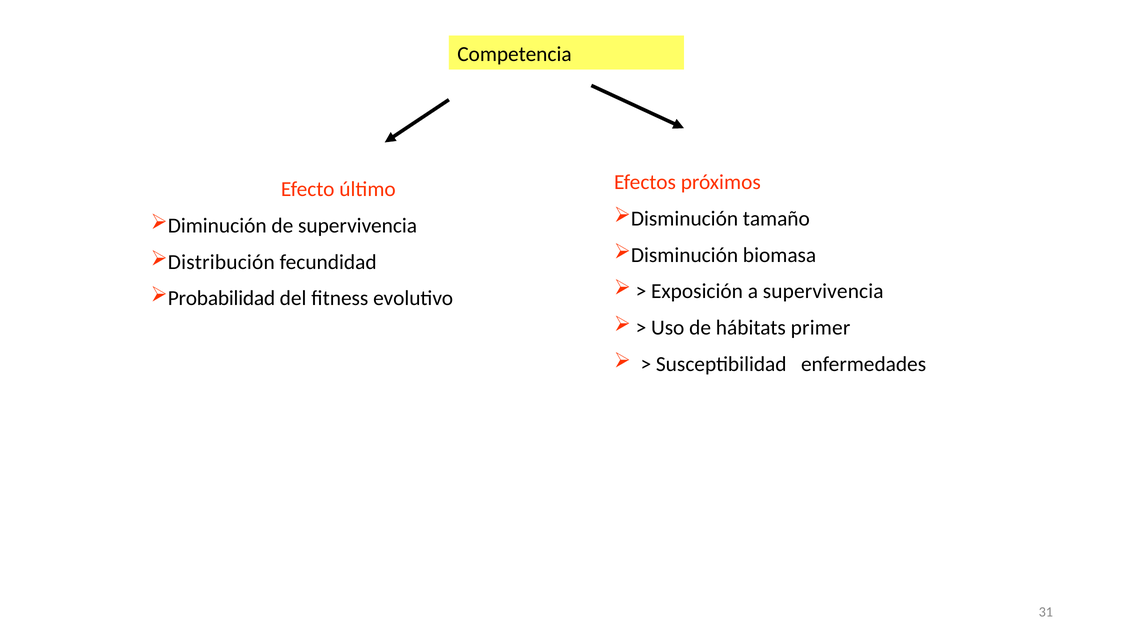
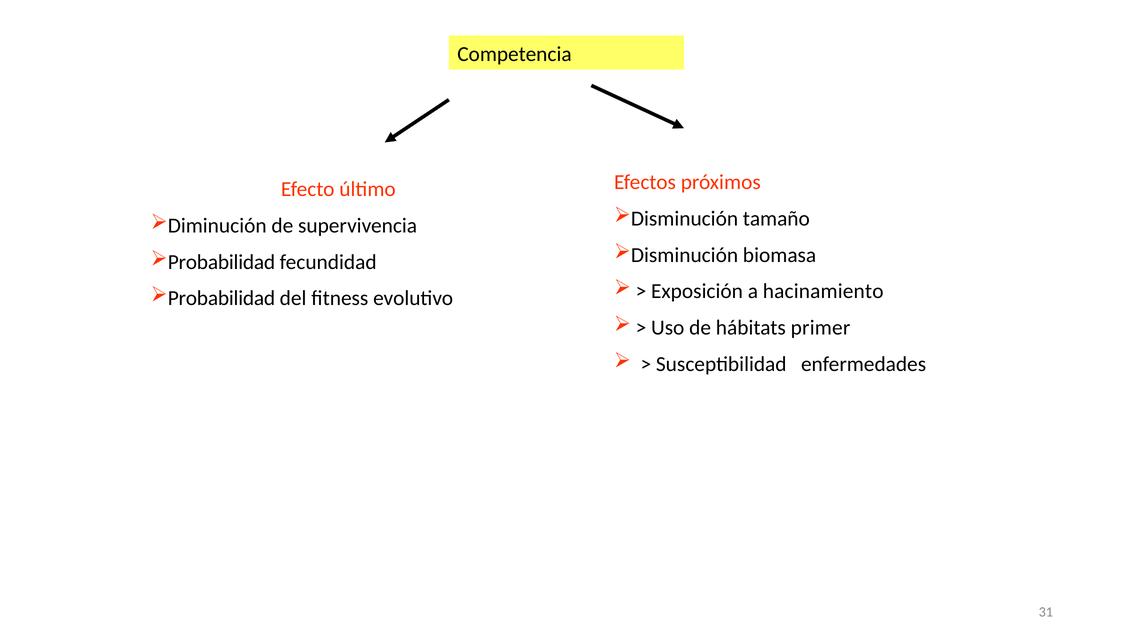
Distribución: Distribución -> Probabilidad (221, 262)
a supervivencia: supervivencia -> hacinamiento (823, 291)
